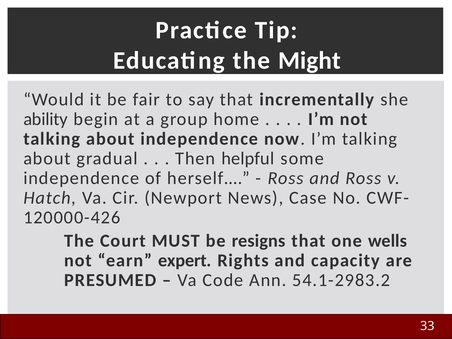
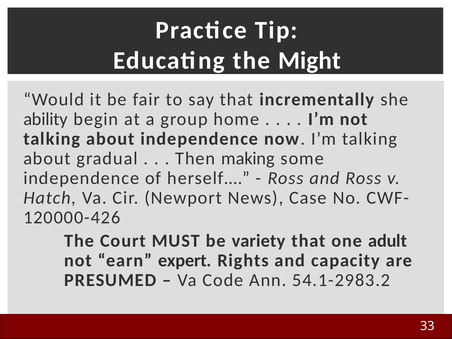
helpful: helpful -> making (248, 158)
resigns: resigns -> variety (259, 241)
wells: wells -> adult (388, 241)
